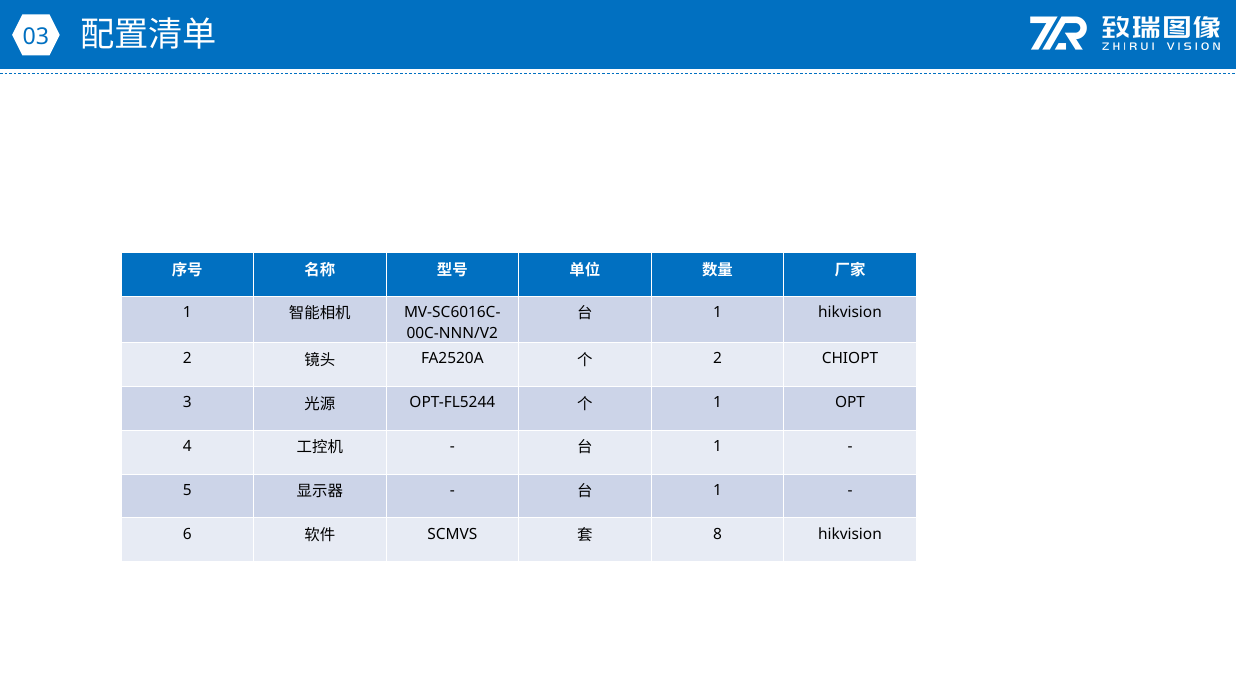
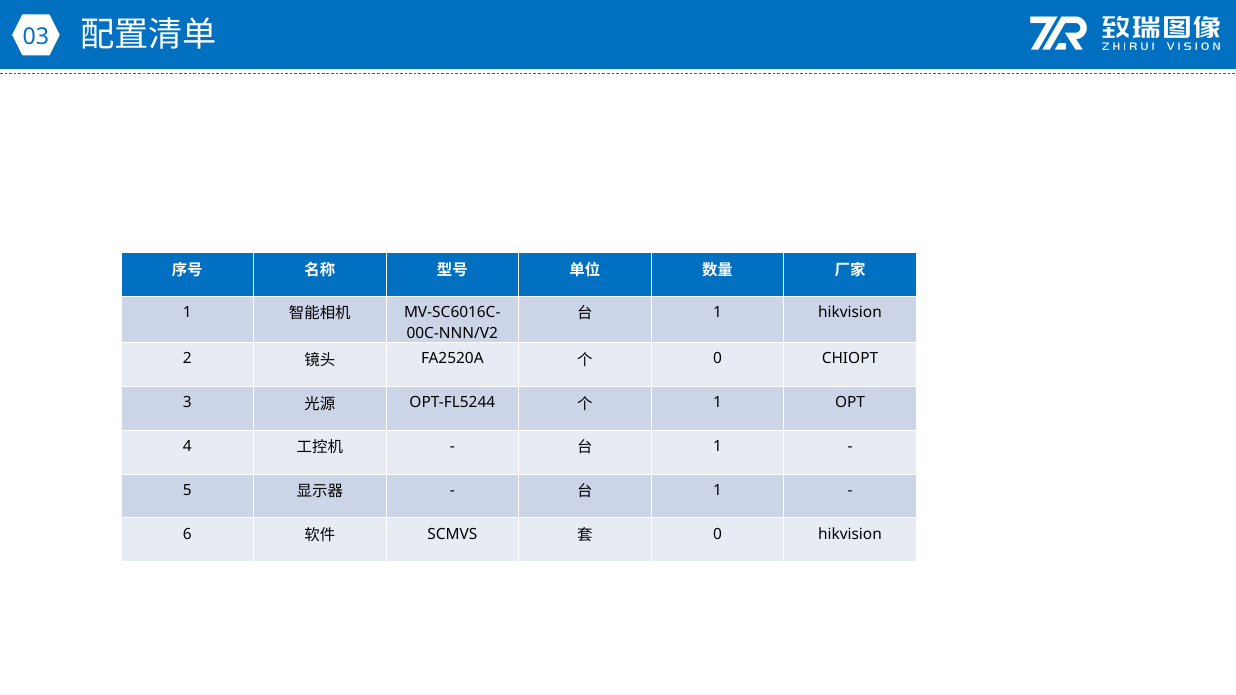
2: 2 -> 0 (718, 359)
8: 8 -> 0 (718, 534)
